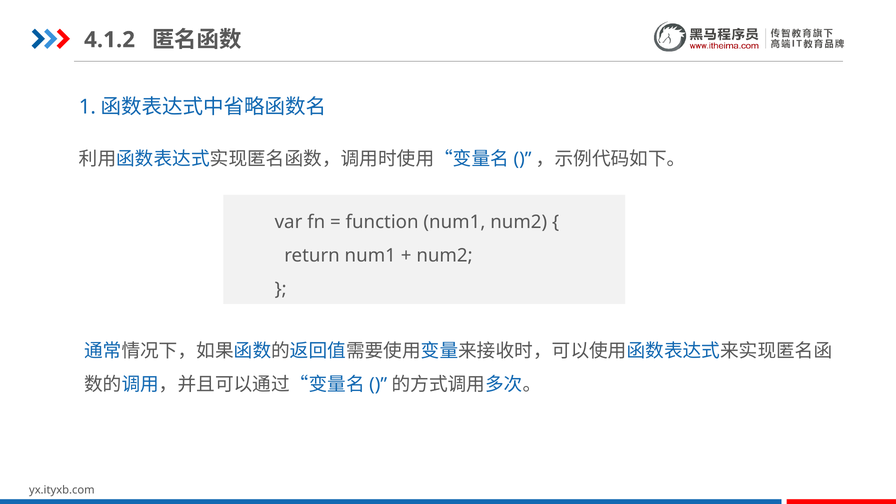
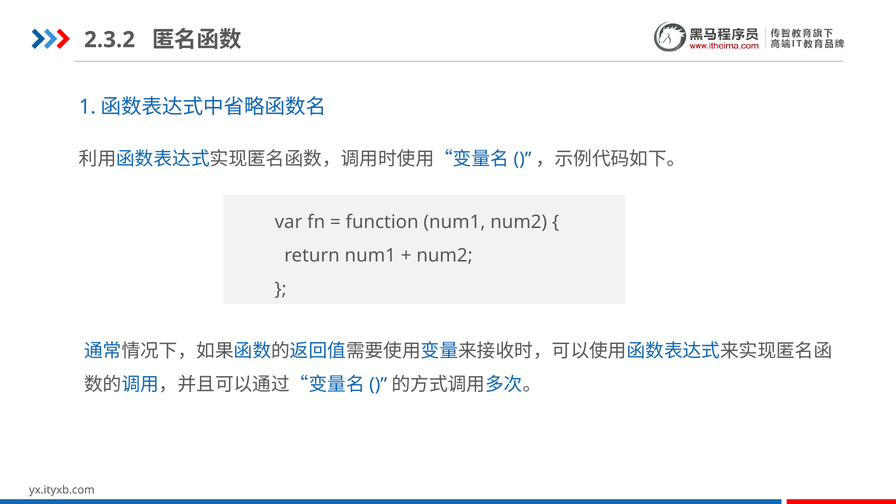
4.1.2: 4.1.2 -> 2.3.2 (110, 40)
